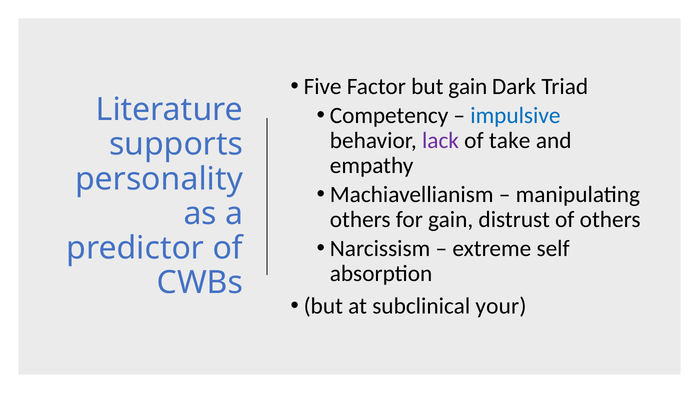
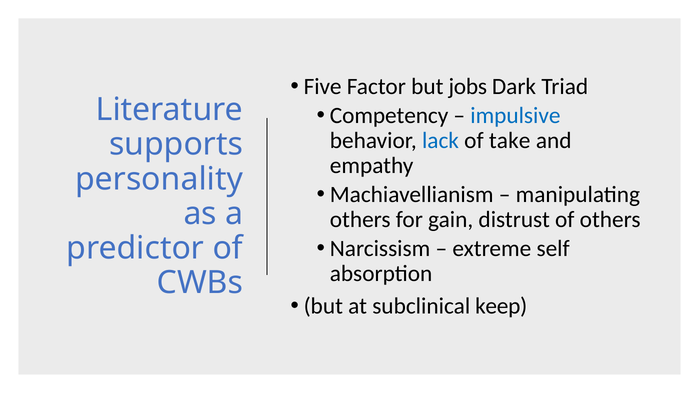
but gain: gain -> jobs (468, 87)
lack colour: purple -> blue (440, 141)
your: your -> keep (501, 306)
